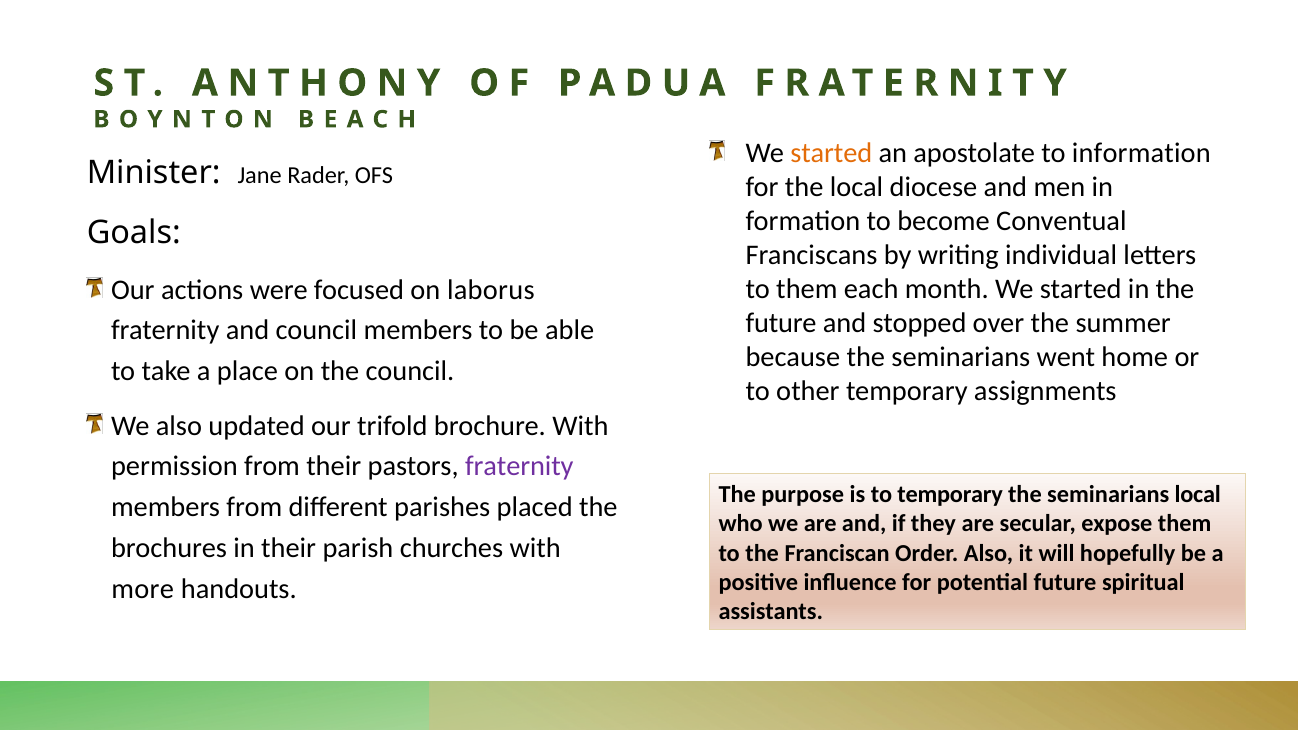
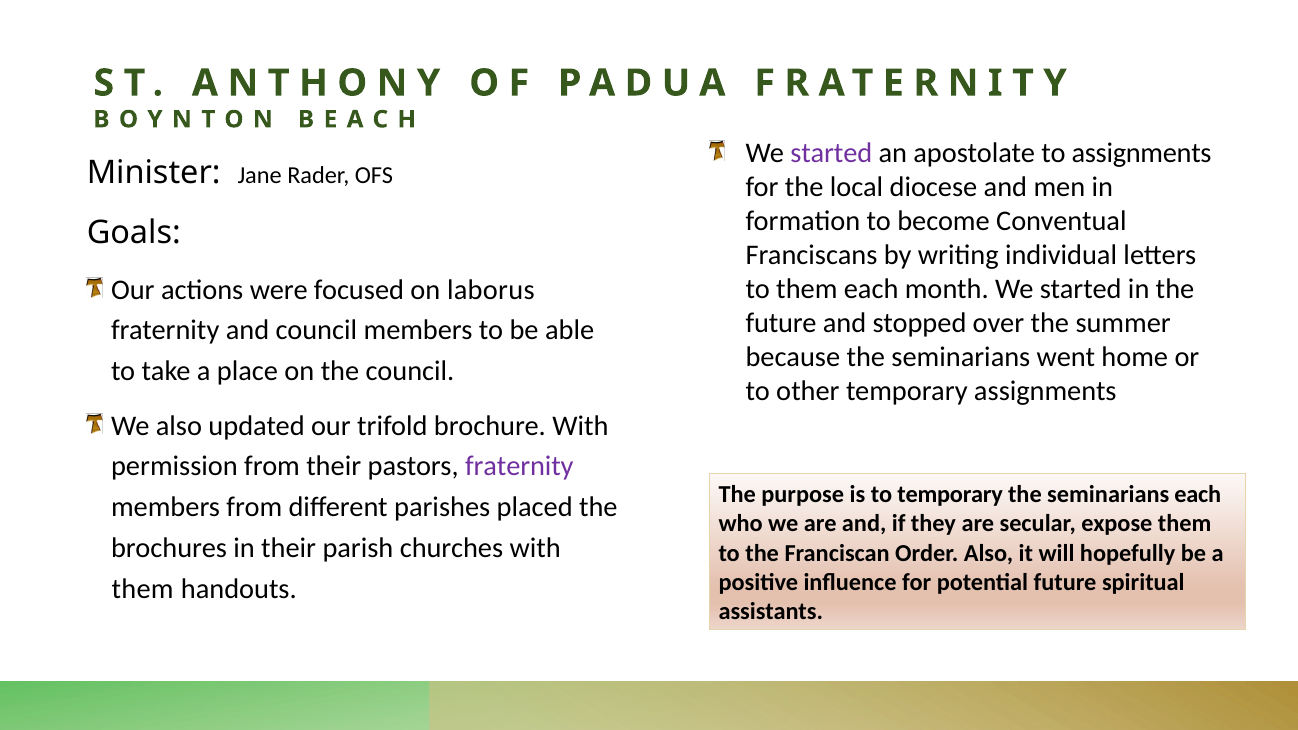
started colour: orange -> purple (831, 153)
to information: information -> assignments (1142, 153)
seminarians local: local -> each (1198, 495)
more: more -> them (143, 589)
